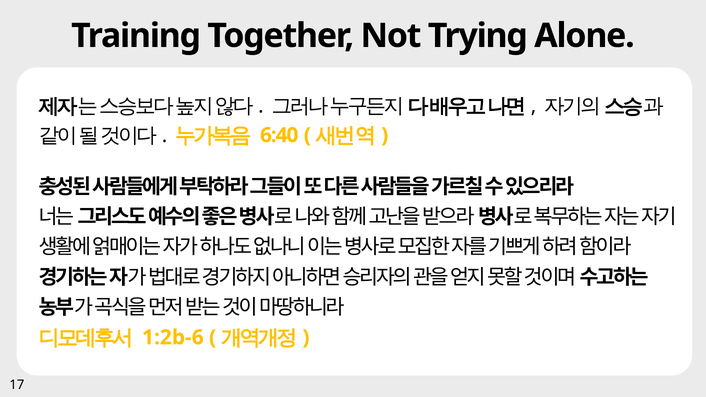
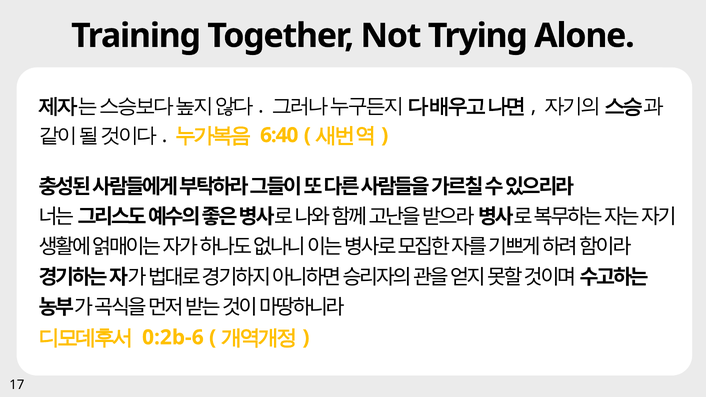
1:2b-6: 1:2b-6 -> 0:2b-6 (173, 338)
